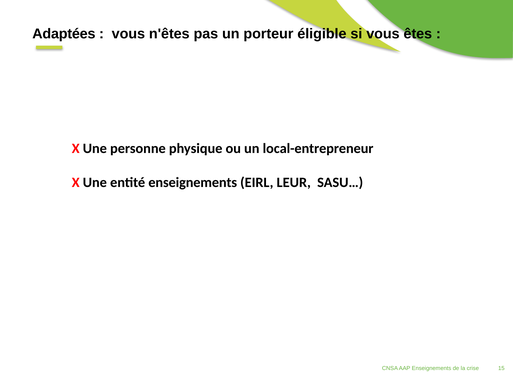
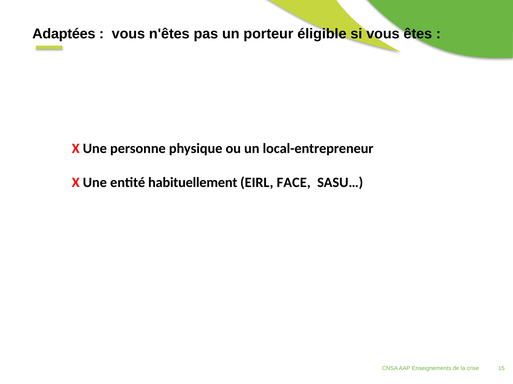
entité enseignements: enseignements -> habituellement (193, 183)
LEUR: LEUR -> FACE (294, 183)
